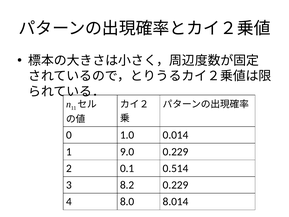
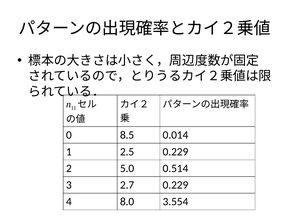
1.0: 1.0 -> 8.5 (127, 135)
9.0: 9.0 -> 2.5 (127, 152)
0.1: 0.1 -> 5.0 (127, 168)
8.2: 8.2 -> 2.7 (127, 185)
8.014: 8.014 -> 3.554 (176, 201)
